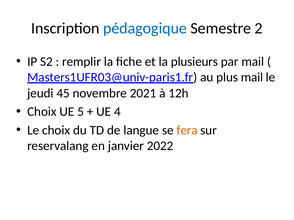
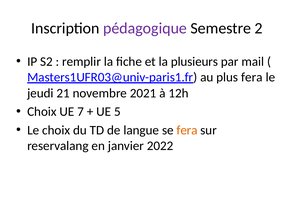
pédagogique colour: blue -> purple (145, 28)
plus mail: mail -> fera (252, 77)
45: 45 -> 21 (63, 93)
5: 5 -> 7 (81, 112)
4: 4 -> 5 (117, 112)
